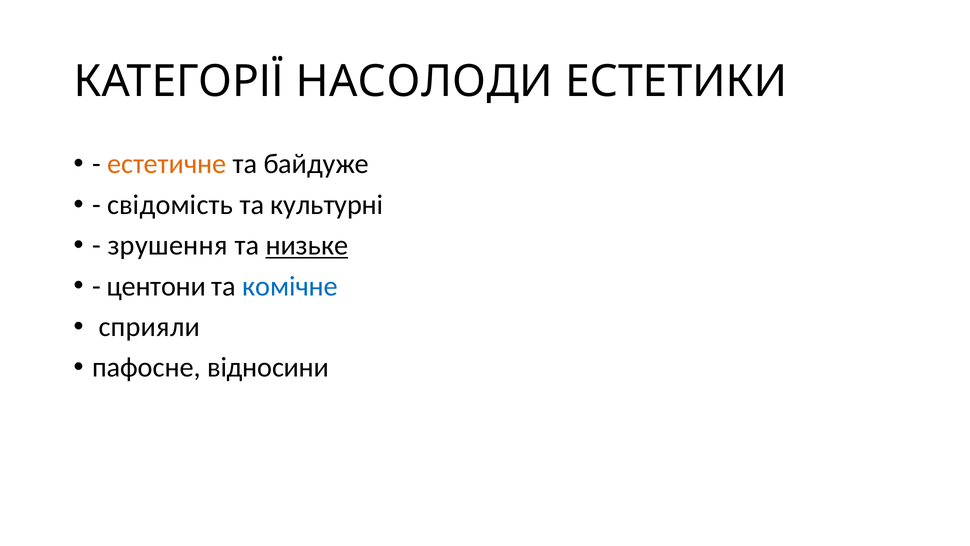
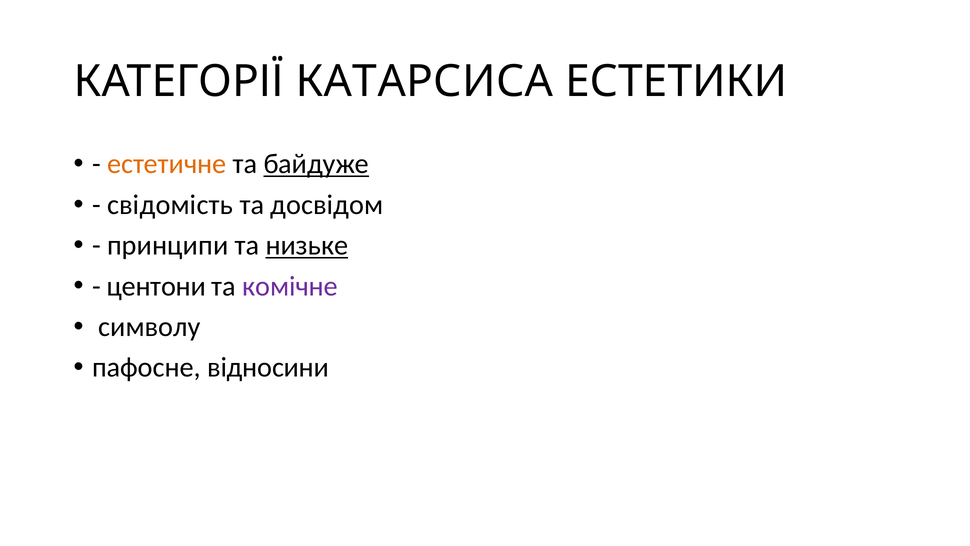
НАСОЛОДИ: НАСОЛОДИ -> КАТАРСИСА (424, 81)
байдуже underline: none -> present (316, 164)
культурні: культурні -> досвідом (327, 205)
зрушення: зрушення -> принципи (168, 245)
комічне colour: blue -> purple (290, 286)
сприяли: сприяли -> символу (149, 327)
